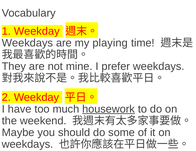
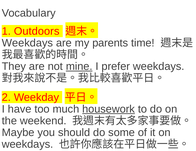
1 Weekday: Weekday -> Outdoors (37, 31)
playing: playing -> parents (110, 43)
mine underline: none -> present (79, 67)
